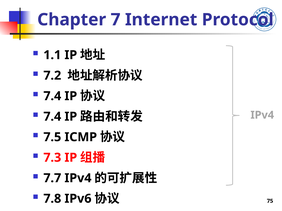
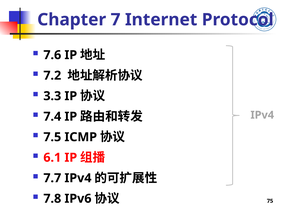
1.1: 1.1 -> 7.6 (52, 55)
7.4: 7.4 -> 3.3 (52, 96)
7.3: 7.3 -> 6.1 (52, 158)
